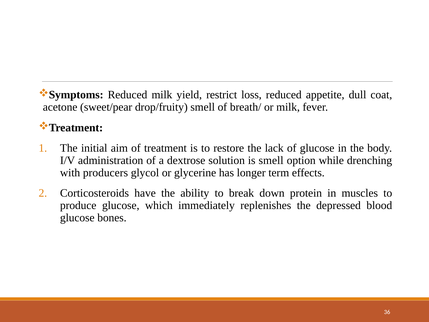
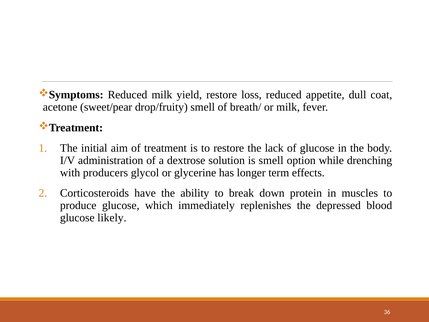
yield restrict: restrict -> restore (222, 95)
bones: bones -> likely (112, 217)
